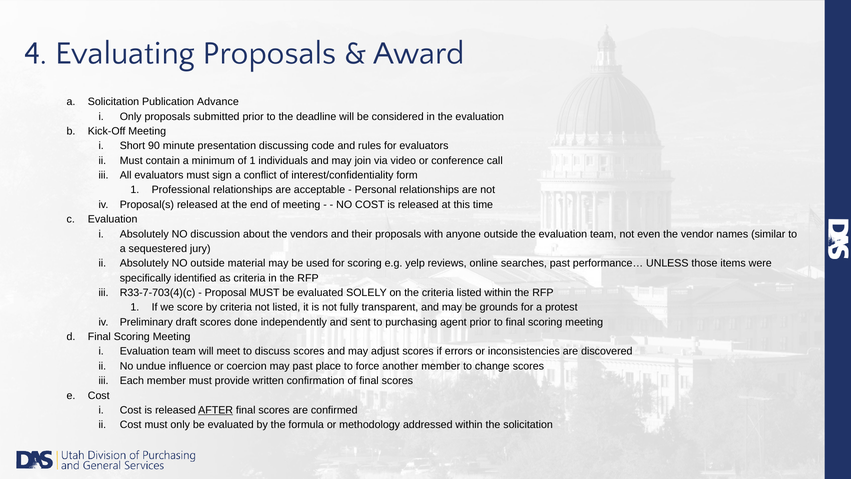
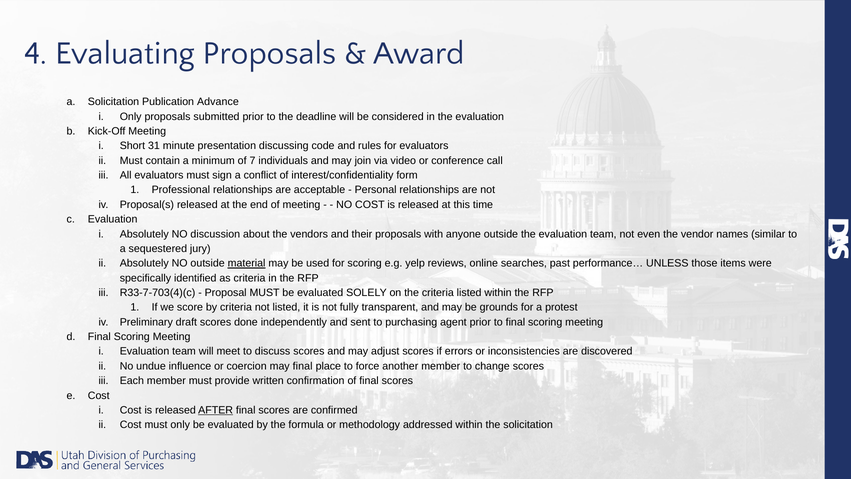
90: 90 -> 31 (154, 146)
of 1: 1 -> 7 (252, 160)
material underline: none -> present (247, 263)
may past: past -> final (303, 366)
